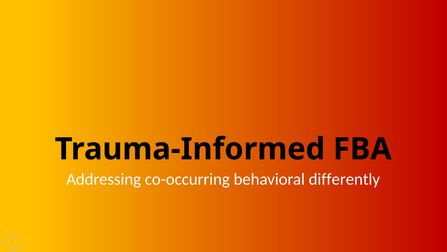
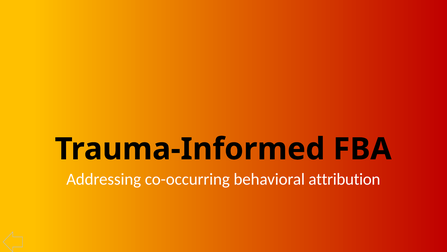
differently: differently -> attribution (344, 179)
